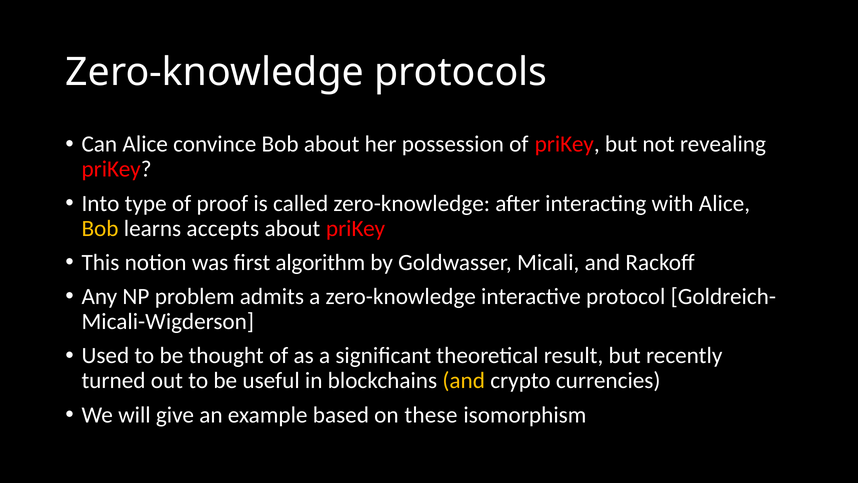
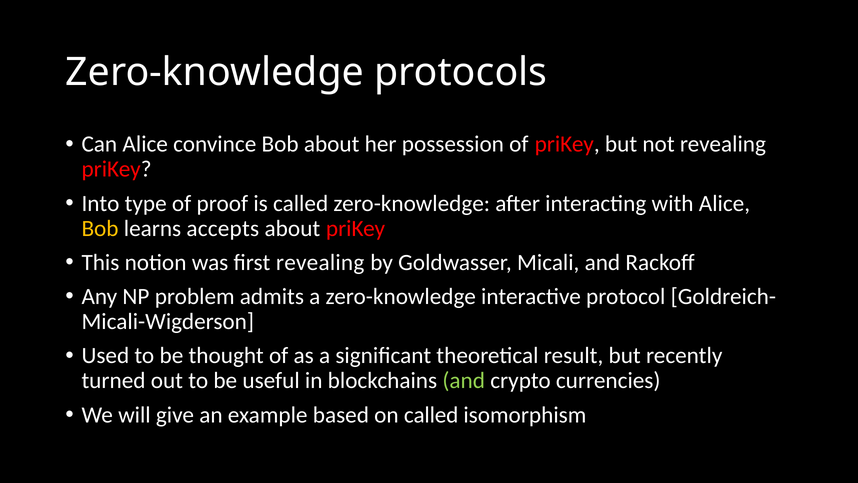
first algorithm: algorithm -> revealing (320, 262)
and colour: yellow -> light green (464, 381)
on these: these -> called (431, 415)
